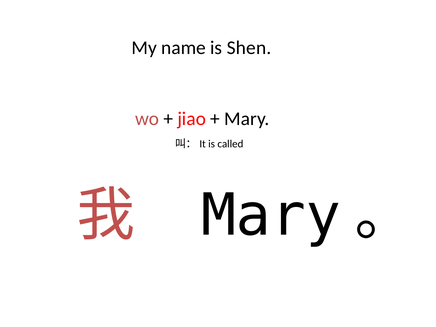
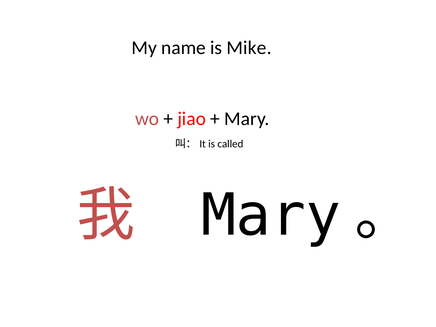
Shen: Shen -> Mike (249, 48)
